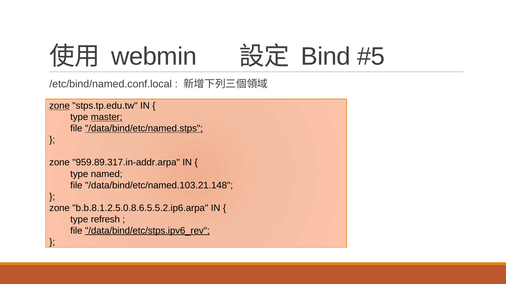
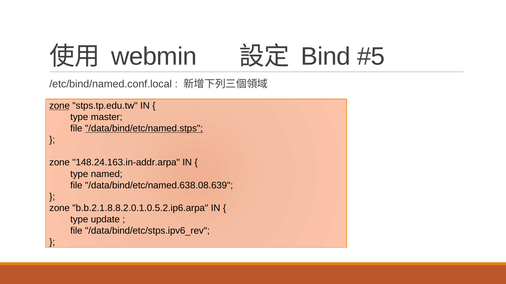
master underline: present -> none (107, 117)
959.89.317.in-addr.arpa: 959.89.317.in-addr.arpa -> 148.24.163.in-addr.arpa (126, 163)
/data/bind/etc/named.103.21.148: /data/bind/etc/named.103.21.148 -> /data/bind/etc/named.638.08.639 (159, 186)
b.b.8.1.2.5.0.8.6.5.5.2.ip6.arpa: b.b.8.1.2.5.0.8.6.5.5.2.ip6.arpa -> b.b.2.1.8.8.2.0.1.0.5.2.ip6.arpa (140, 208)
refresh: refresh -> update (105, 220)
/data/bind/etc/stps.ipv6_rev underline: present -> none (147, 231)
